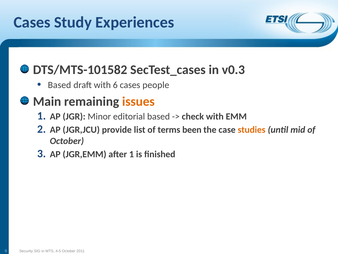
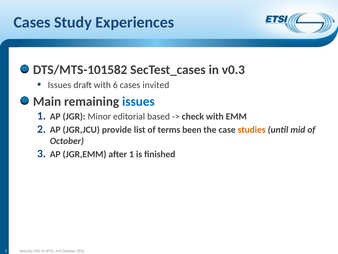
Based: Based -> Issues (59, 85)
people: people -> invited (156, 85)
issues colour: orange -> blue (138, 101)
